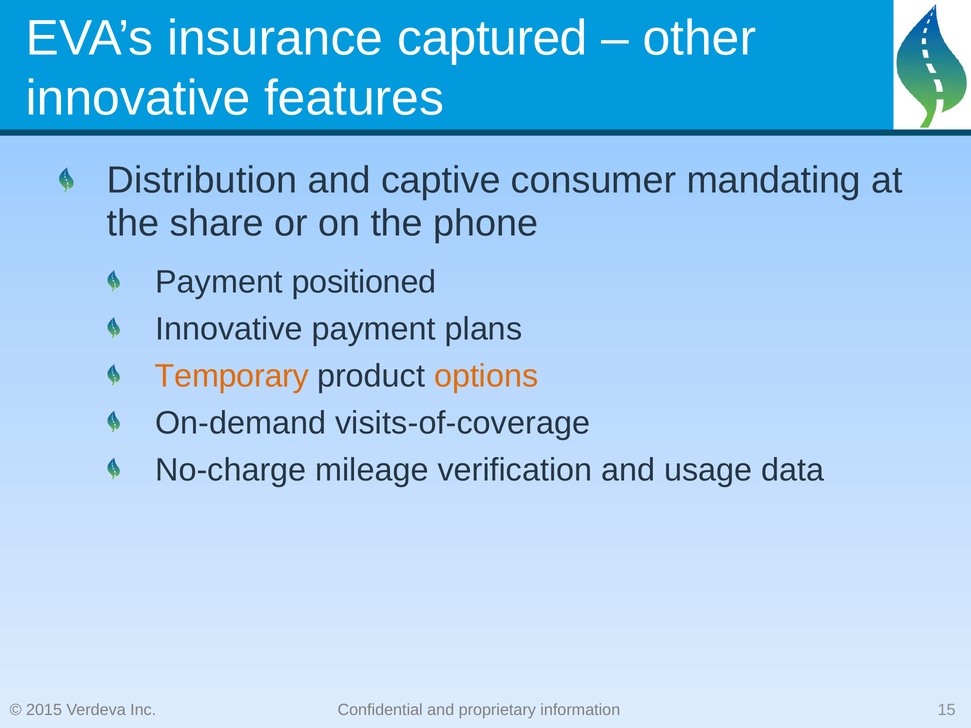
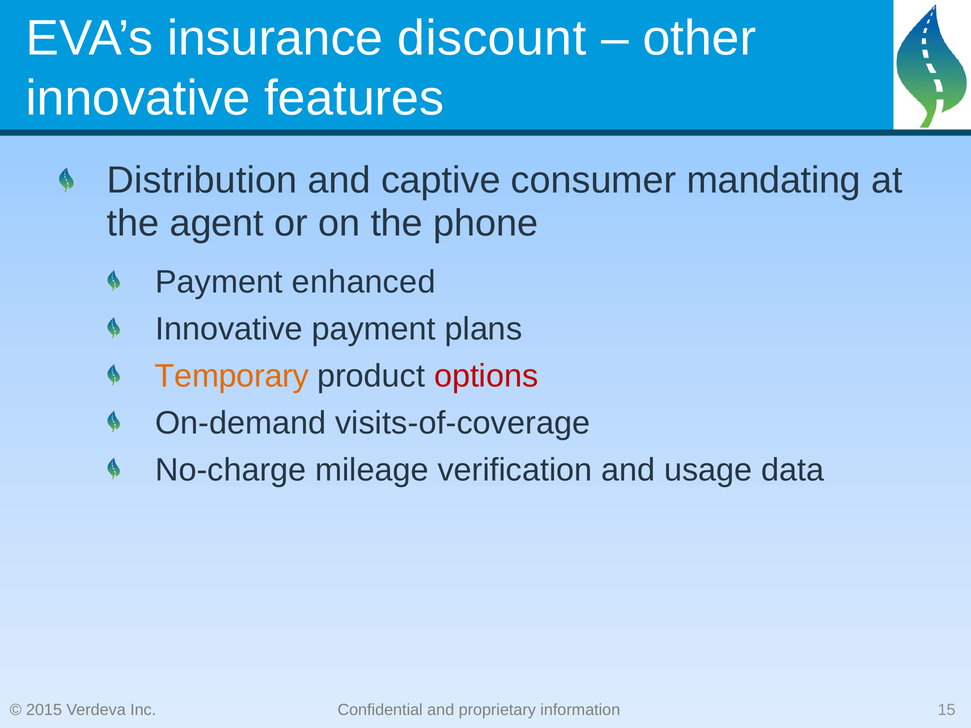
captured: captured -> discount (492, 38)
share: share -> agent (217, 223)
positioned: positioned -> enhanced (364, 282)
options colour: orange -> red (486, 376)
